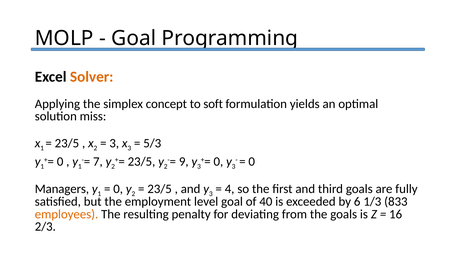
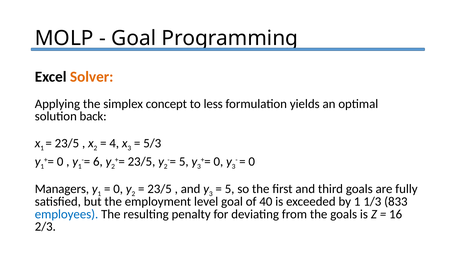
soft: soft -> less (213, 104)
miss: miss -> back (93, 116)
3: 3 -> 4 (114, 143)
7: 7 -> 6 (98, 161)
9: 9 -> 5 (184, 161)
4: 4 -> 5 (230, 189)
by 6: 6 -> 1 (357, 201)
employees colour: orange -> blue (67, 214)
